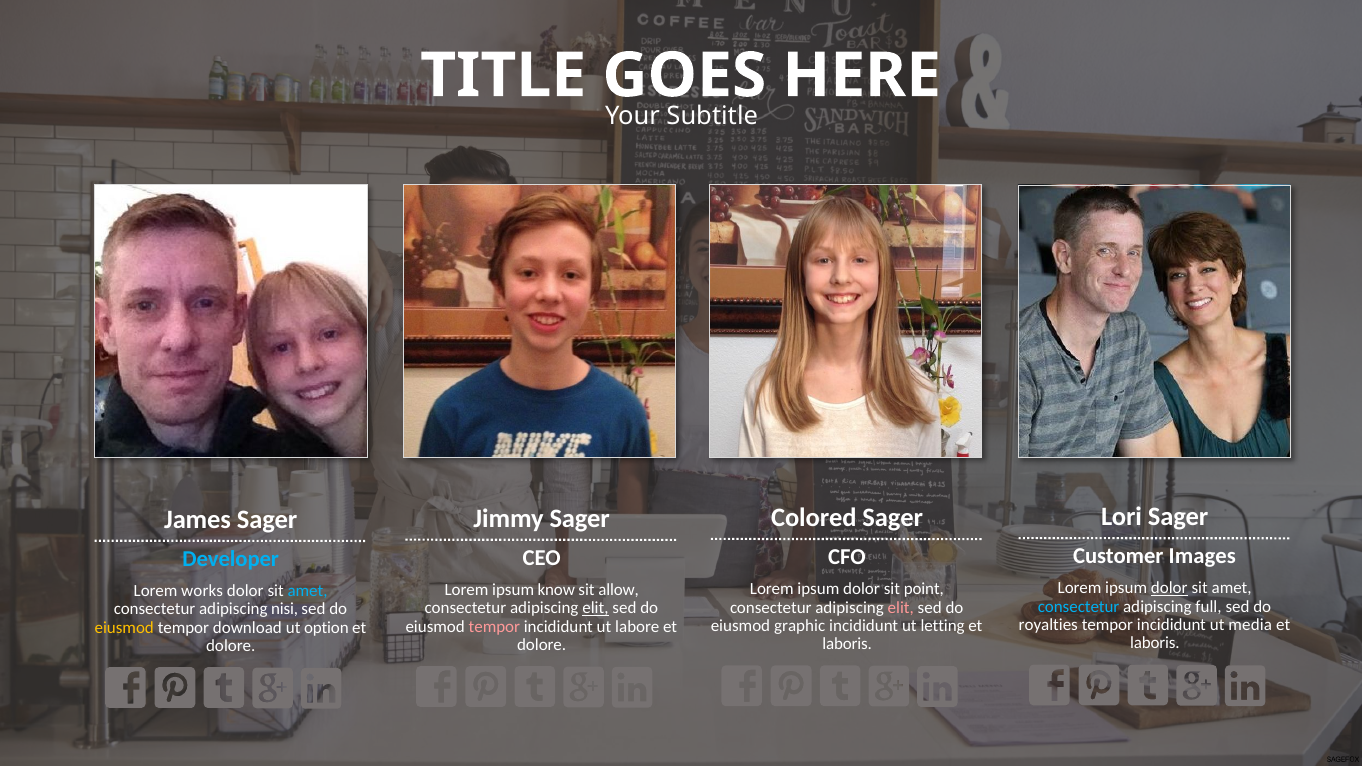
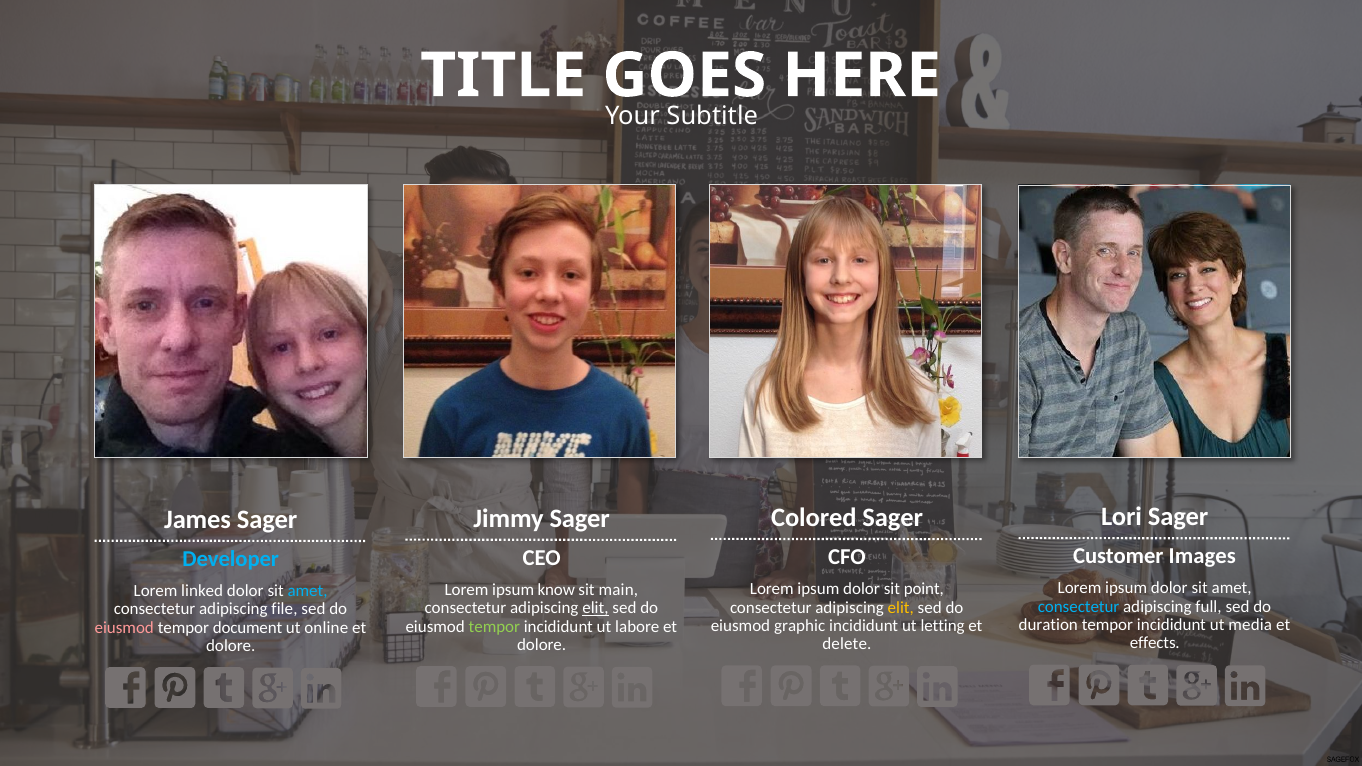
dolor underline: present -> none (1169, 588)
allow: allow -> main (618, 590)
works: works -> linked (202, 591)
elit colour: pink -> yellow (901, 607)
nisi: nisi -> file (284, 609)
royalties: royalties -> duration (1048, 625)
tempor colour: pink -> light green (494, 627)
eiusmod colour: yellow -> pink (124, 628)
download: download -> document (247, 628)
option: option -> online (326, 628)
laboris: laboris -> effects (1155, 643)
laboris: laboris -> delete (847, 644)
